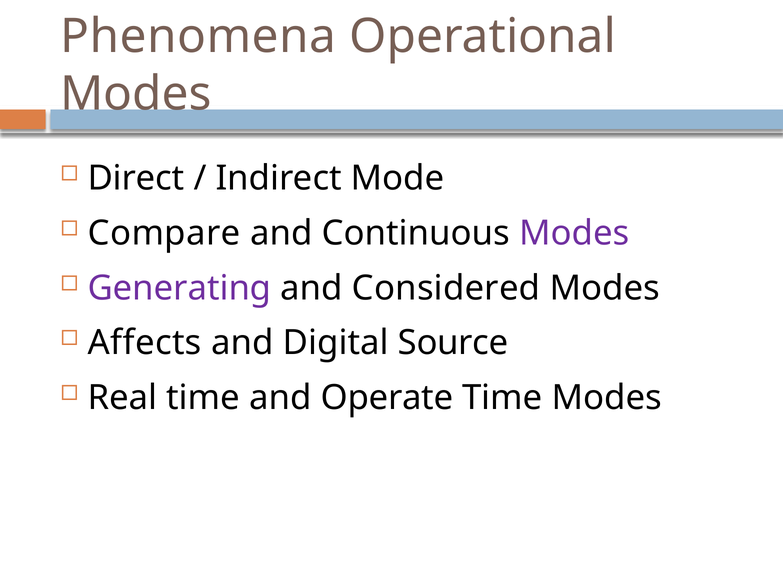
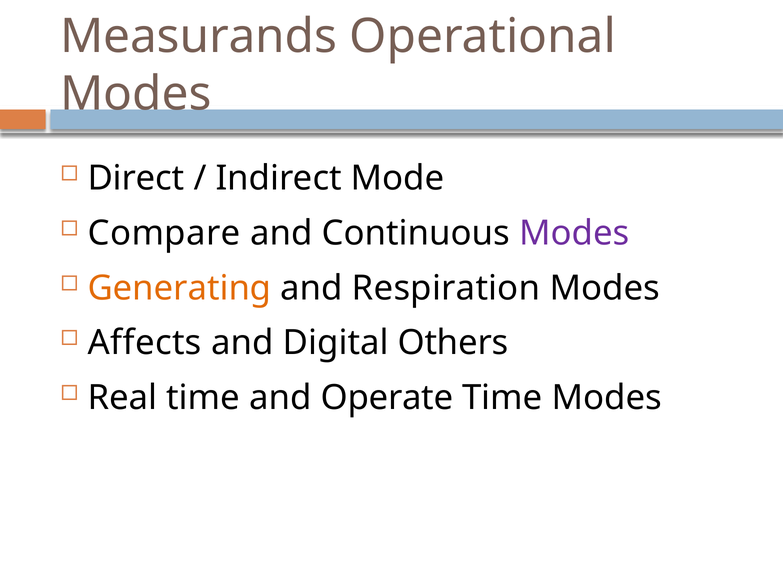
Phenomena: Phenomena -> Measurands (199, 37)
Generating colour: purple -> orange (179, 288)
Considered: Considered -> Respiration (446, 288)
Source: Source -> Others (453, 343)
